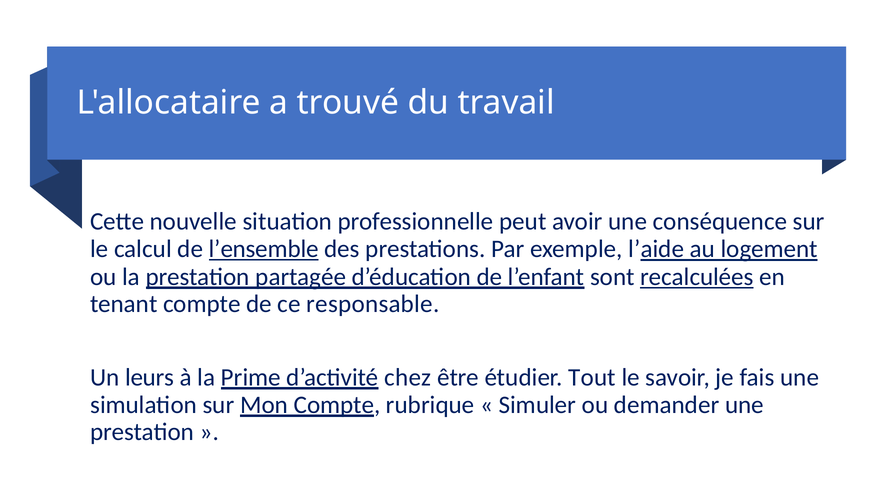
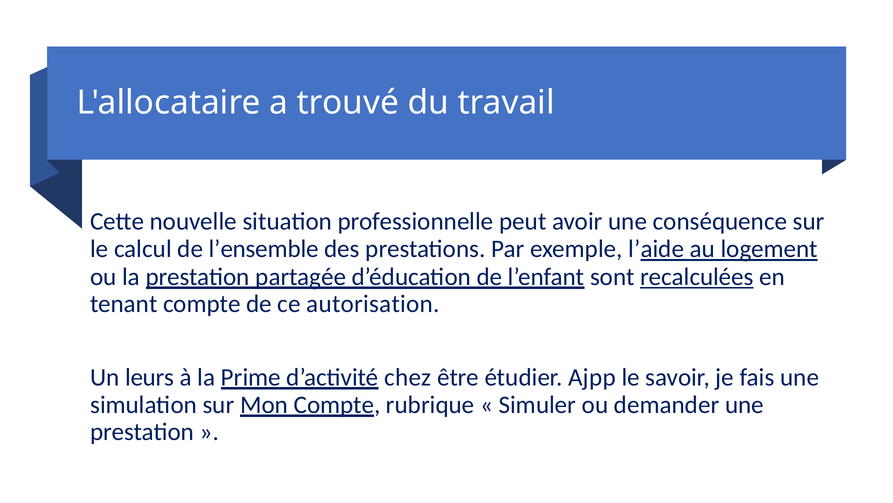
l’ensemble underline: present -> none (264, 249)
responsable: responsable -> autorisation (373, 304)
Tout: Tout -> Ajpp (592, 377)
